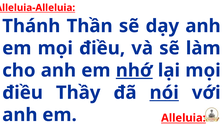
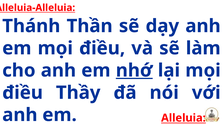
nói underline: present -> none (164, 93)
